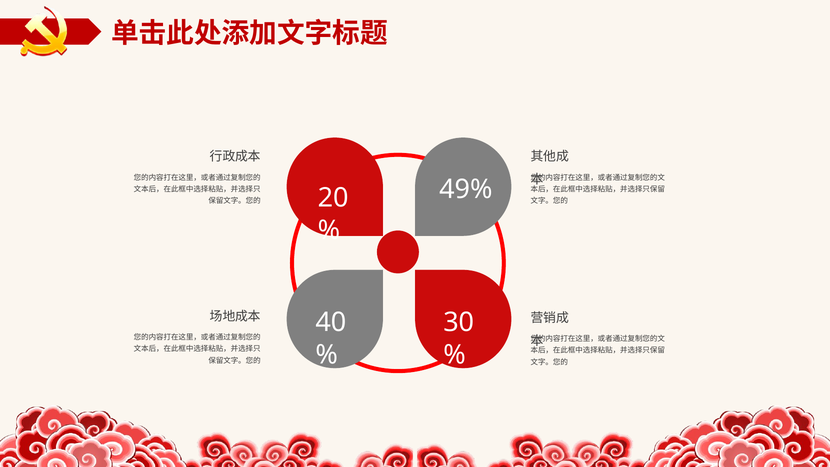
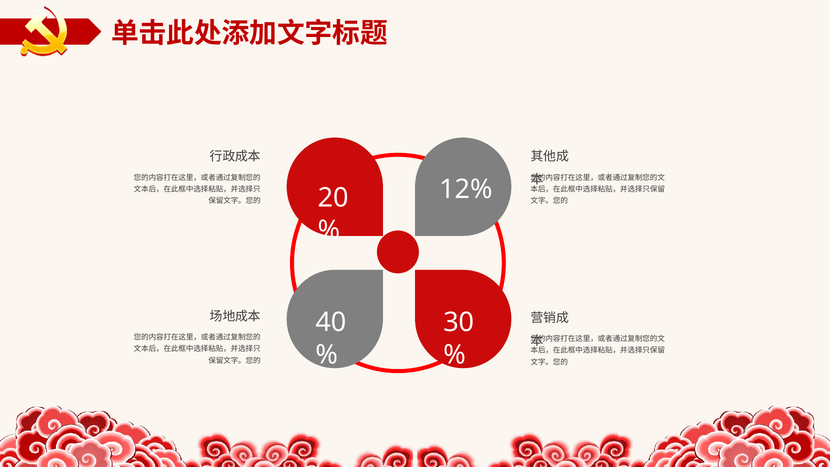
49%: 49% -> 12% (466, 189)
